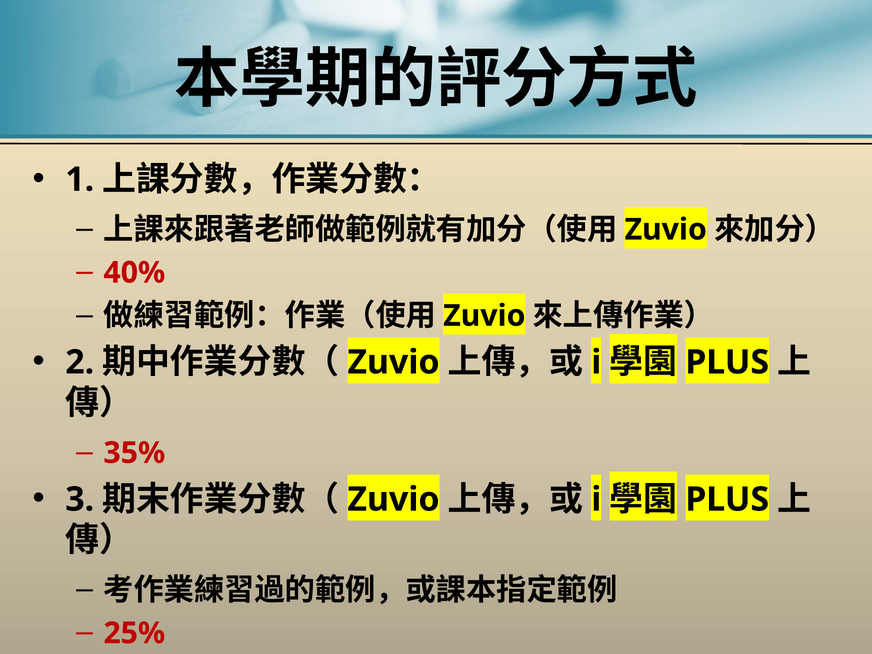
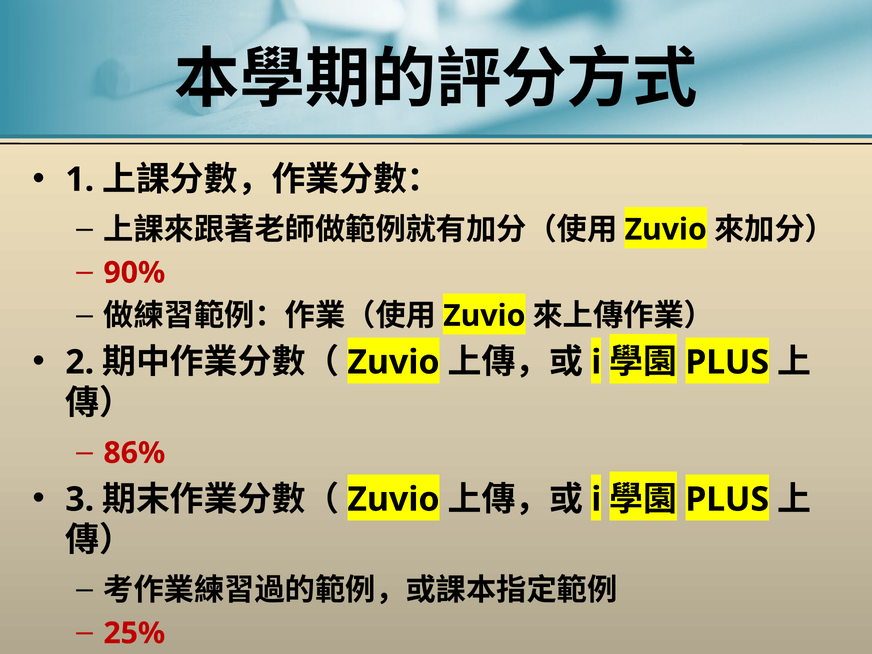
40%: 40% -> 90% (134, 273)
35%: 35% -> 86% (134, 453)
